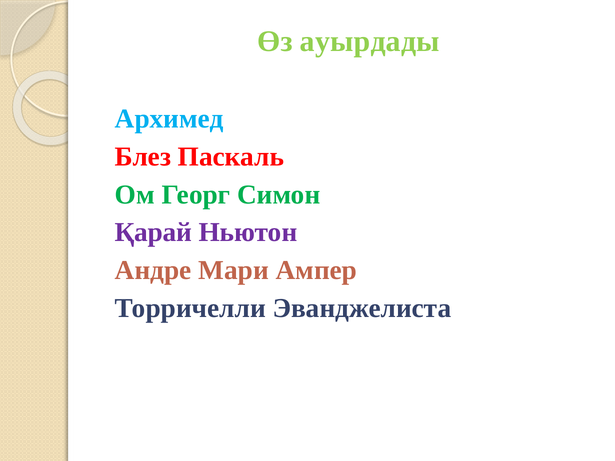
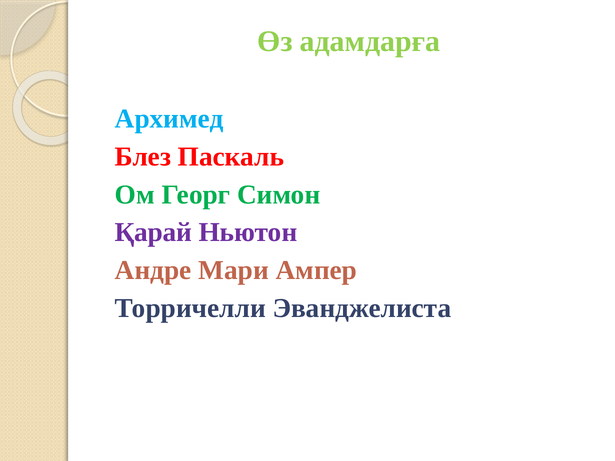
ауырдады: ауырдады -> адамдарға (370, 42)
